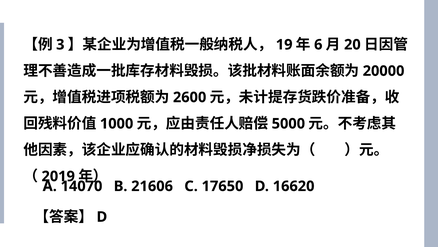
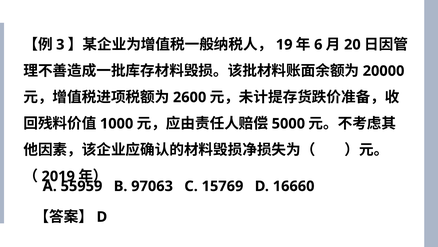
14070: 14070 -> 55959 (81, 186)
21606: 21606 -> 97063 (152, 186)
17650: 17650 -> 15769 (222, 186)
16620: 16620 -> 16660 (294, 186)
